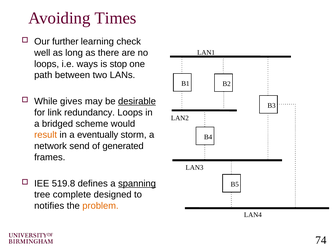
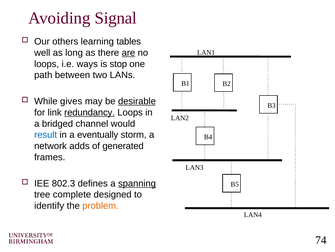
Times: Times -> Signal (116, 18)
further: further -> others (65, 41)
check: check -> tables (129, 41)
are underline: none -> present (128, 53)
redundancy underline: none -> present (90, 112)
scheme: scheme -> channel (92, 123)
result colour: orange -> blue (46, 135)
send: send -> adds (80, 146)
519.8: 519.8 -> 802.3 (63, 183)
notifies: notifies -> identify (49, 205)
